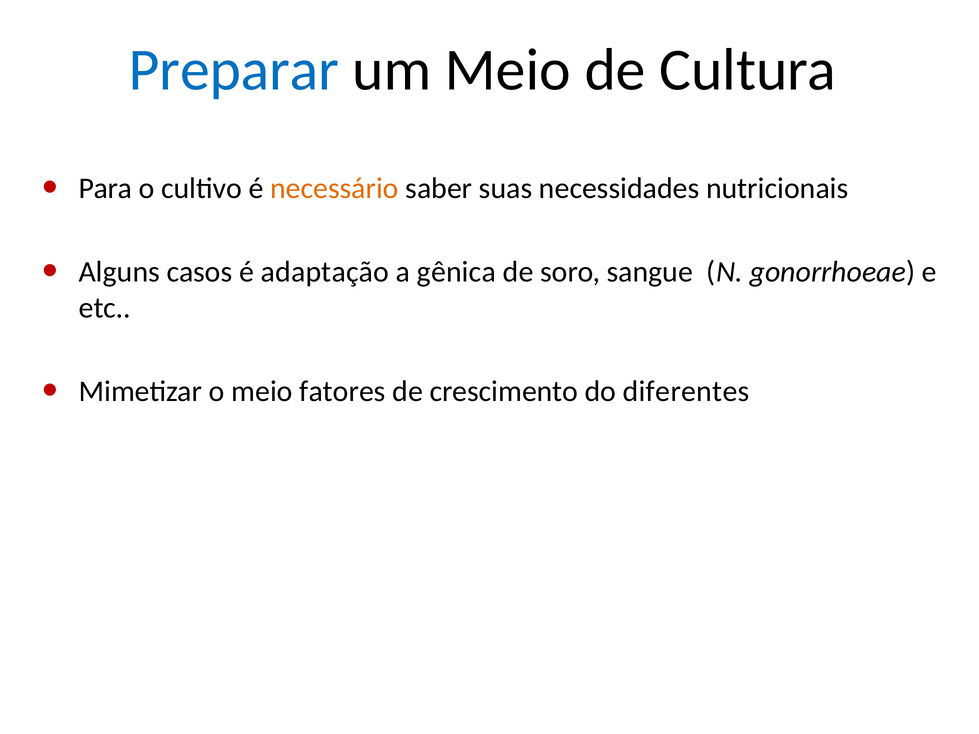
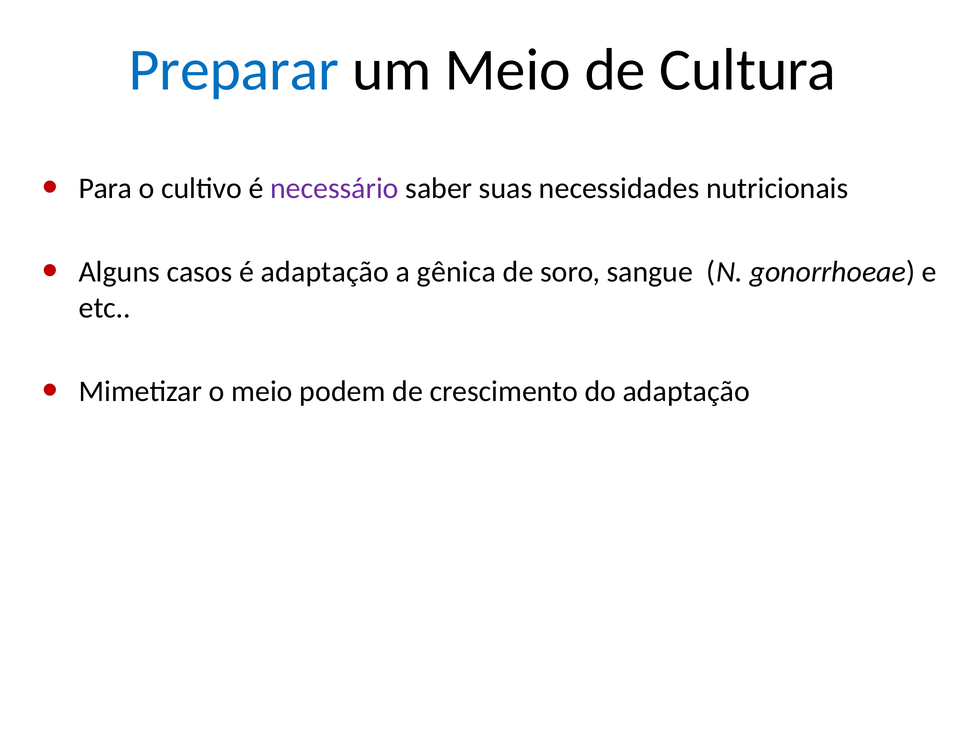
necessário colour: orange -> purple (334, 188)
fatores: fatores -> podem (342, 392)
do diferentes: diferentes -> adaptação (686, 392)
